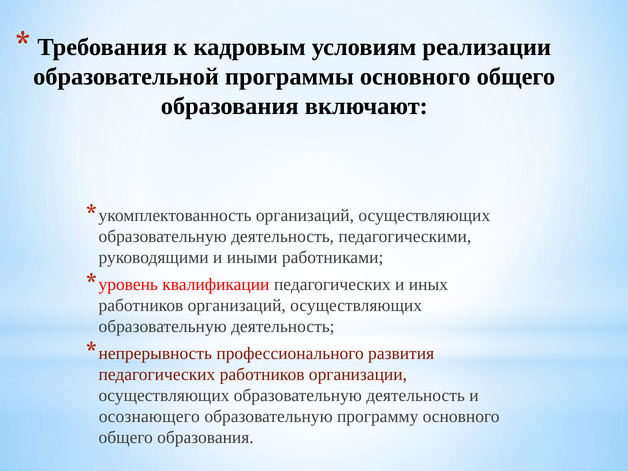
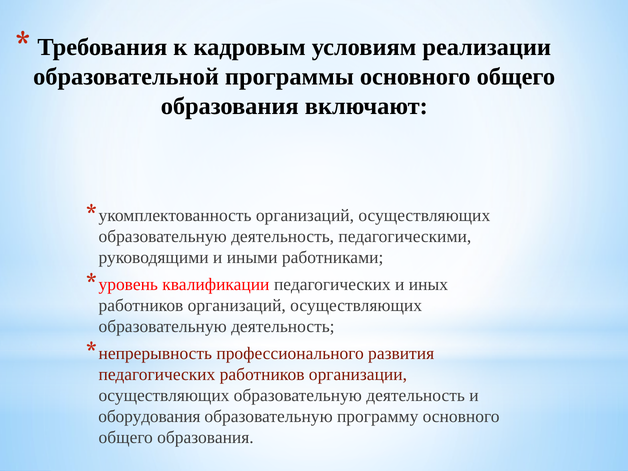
осознающего: осознающего -> оборудования (149, 416)
